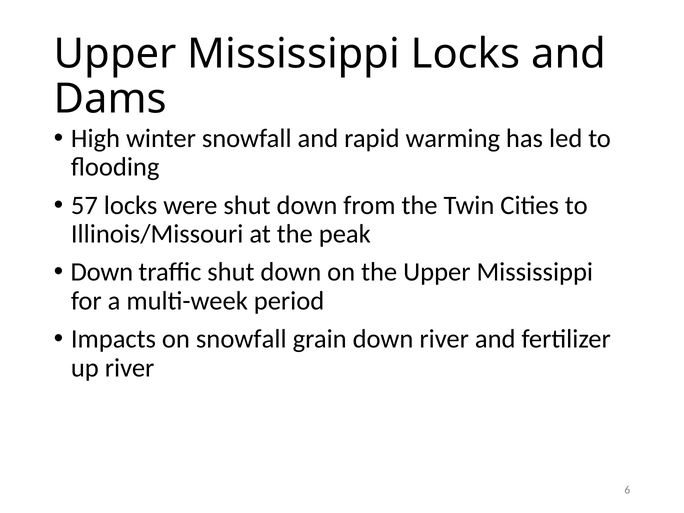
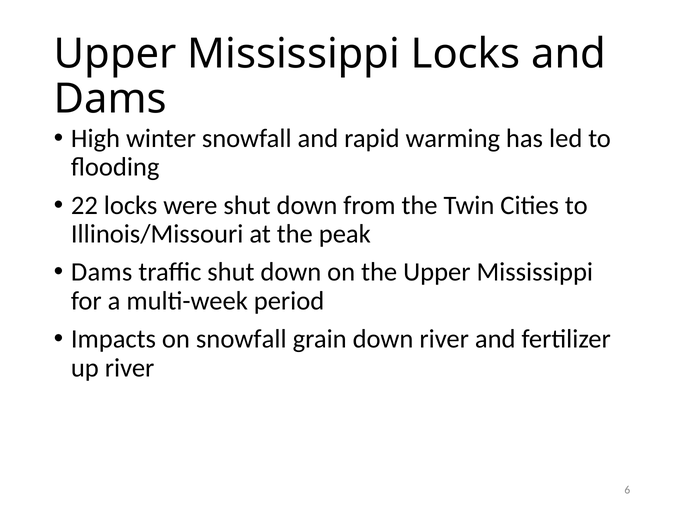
57: 57 -> 22 (84, 205)
Down: Down -> Dams (102, 272)
